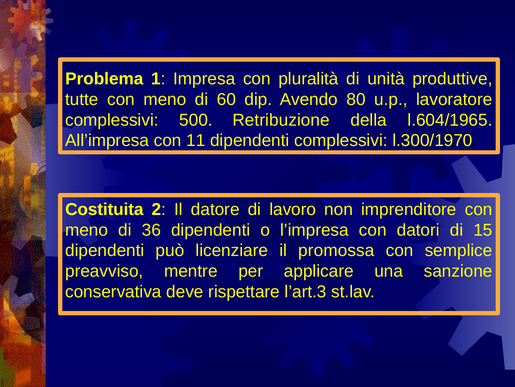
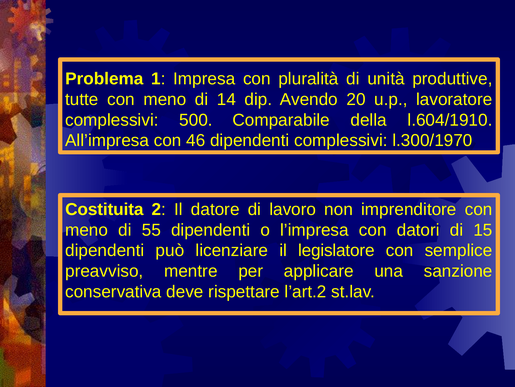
60: 60 -> 14 (226, 99)
80: 80 -> 20 (356, 99)
Retribuzione: Retribuzione -> Comparabile (281, 120)
l.604/1965: l.604/1965 -> l.604/1910 (450, 120)
11: 11 -> 46 (196, 140)
36: 36 -> 55 (151, 230)
promossa: promossa -> legislatore (336, 250)
l’art.3: l’art.3 -> l’art.2 (306, 291)
